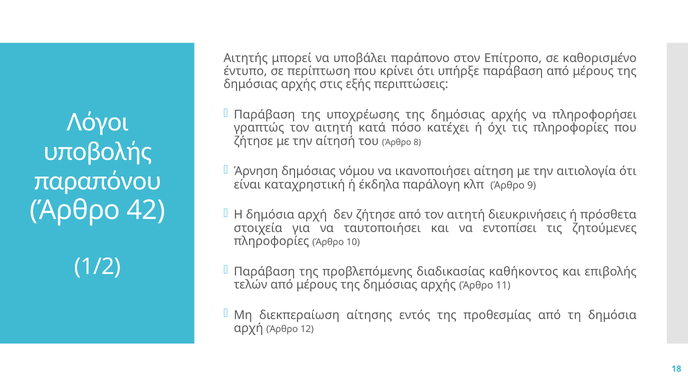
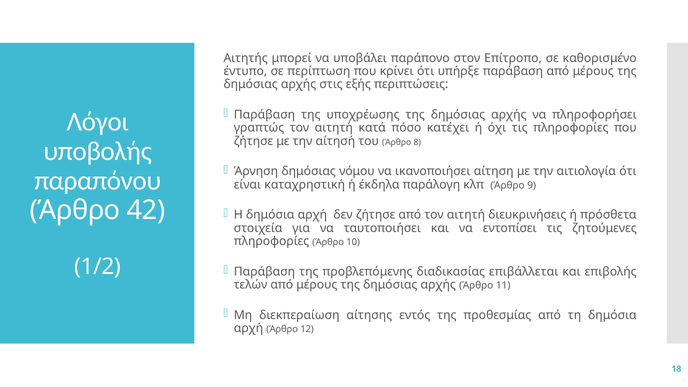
καθήκοντος: καθήκοντος -> επιβάλλεται (524, 272)
